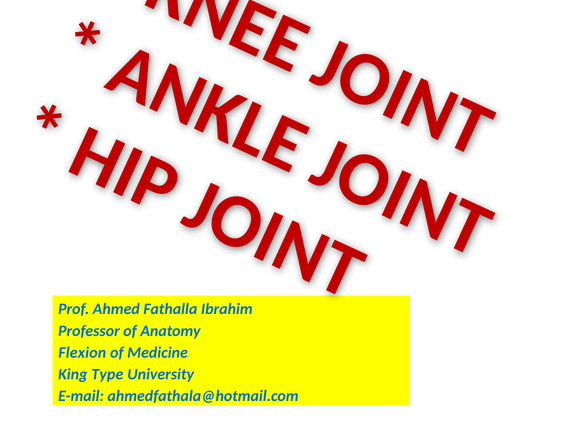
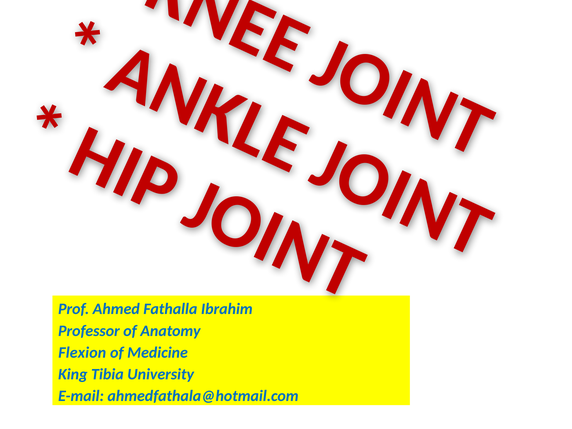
Type: Type -> Tibia (107, 374)
